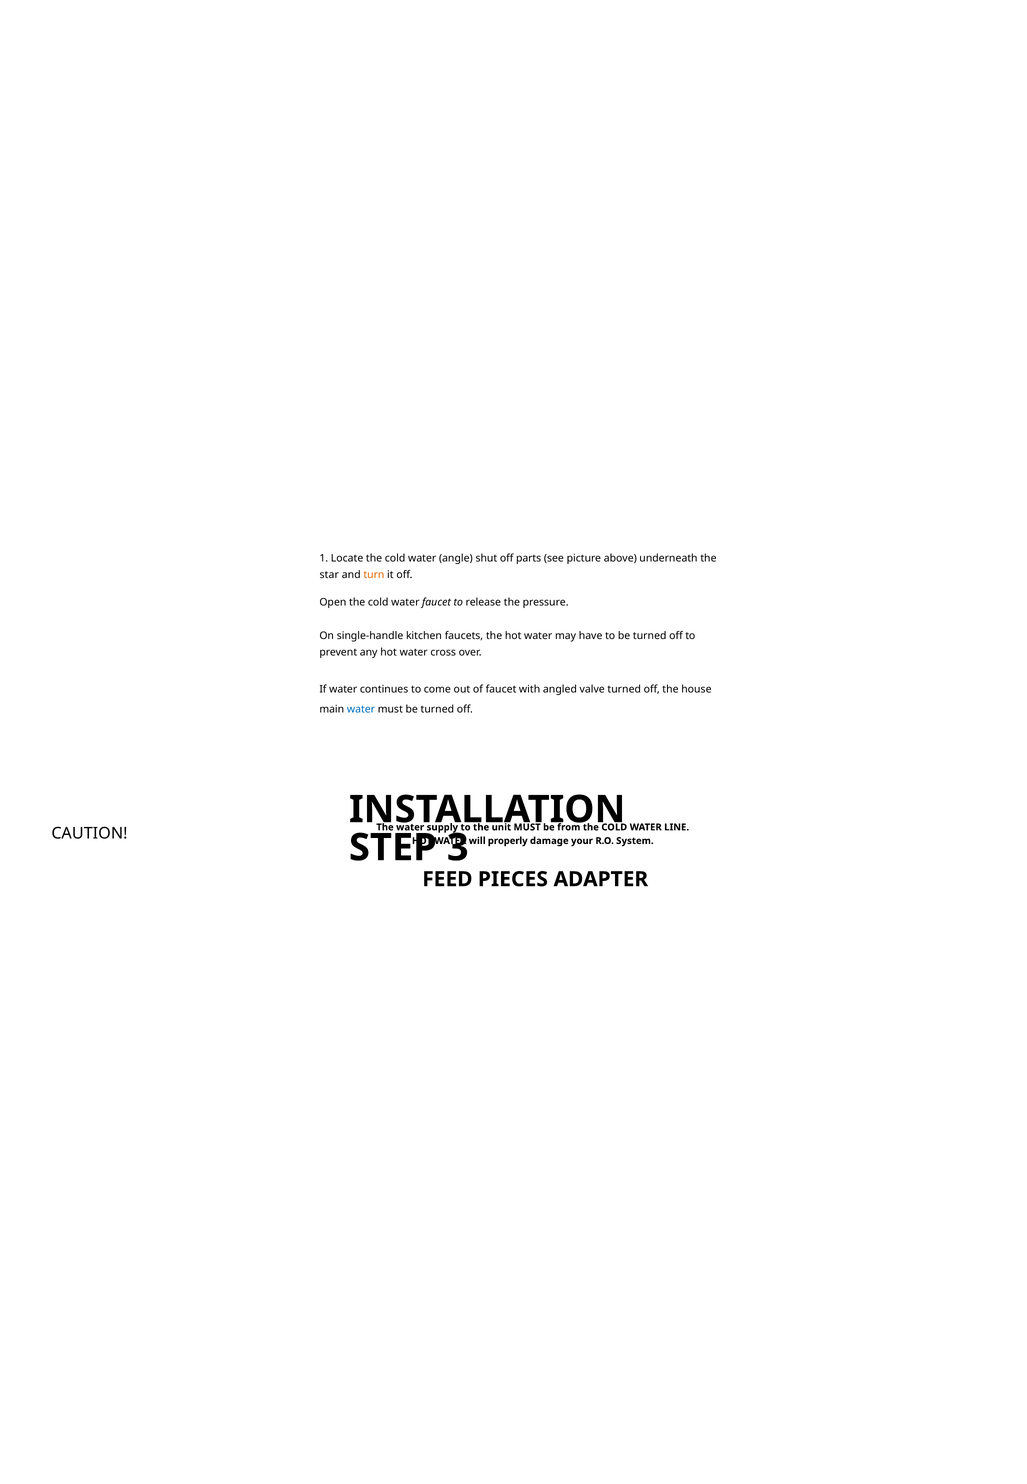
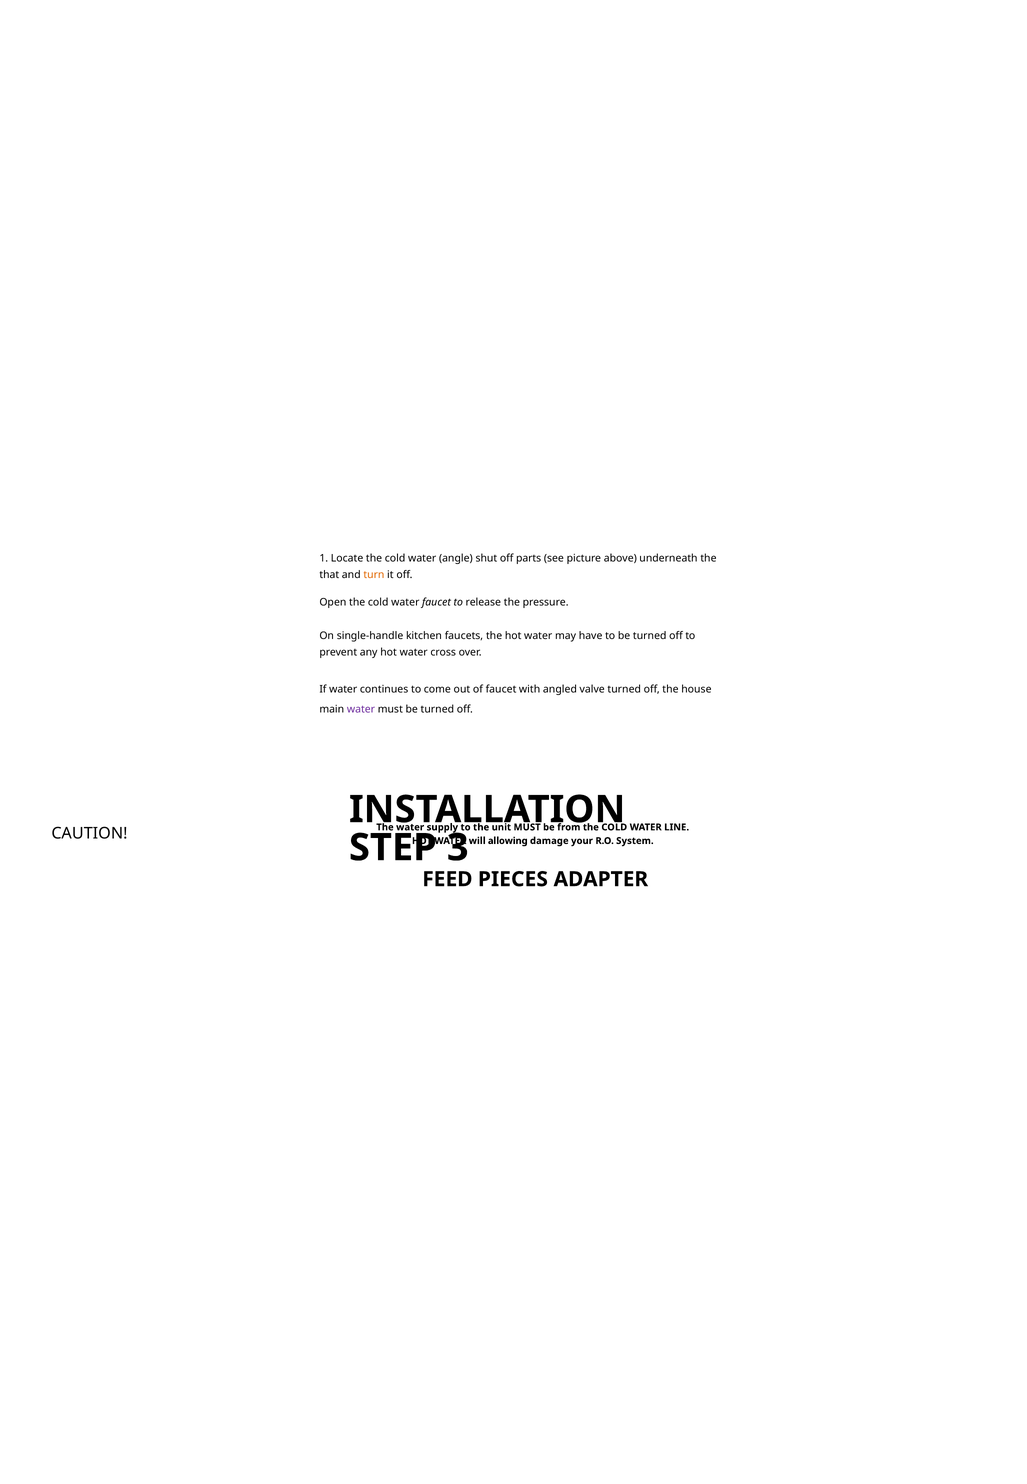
star: star -> that (329, 575)
water colour: blue -> purple (361, 709)
properly: properly -> allowing (508, 841)
